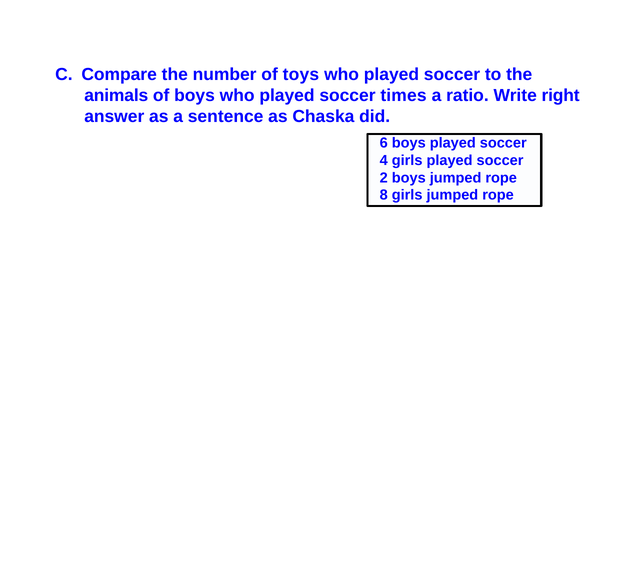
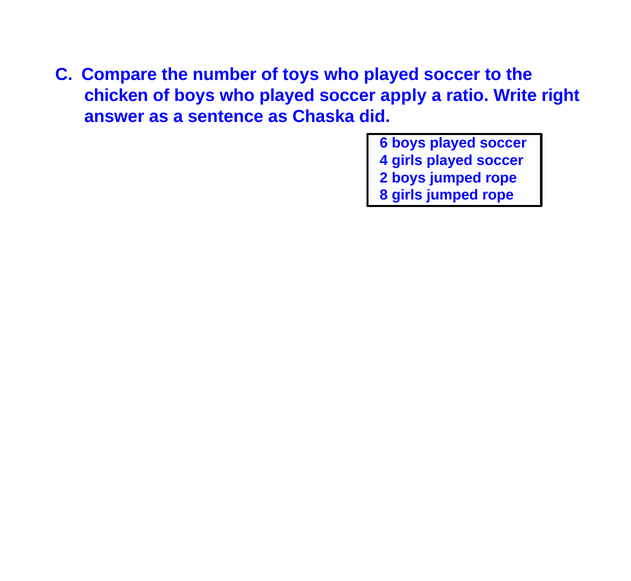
animals: animals -> chicken (116, 96)
times: times -> apply (403, 96)
